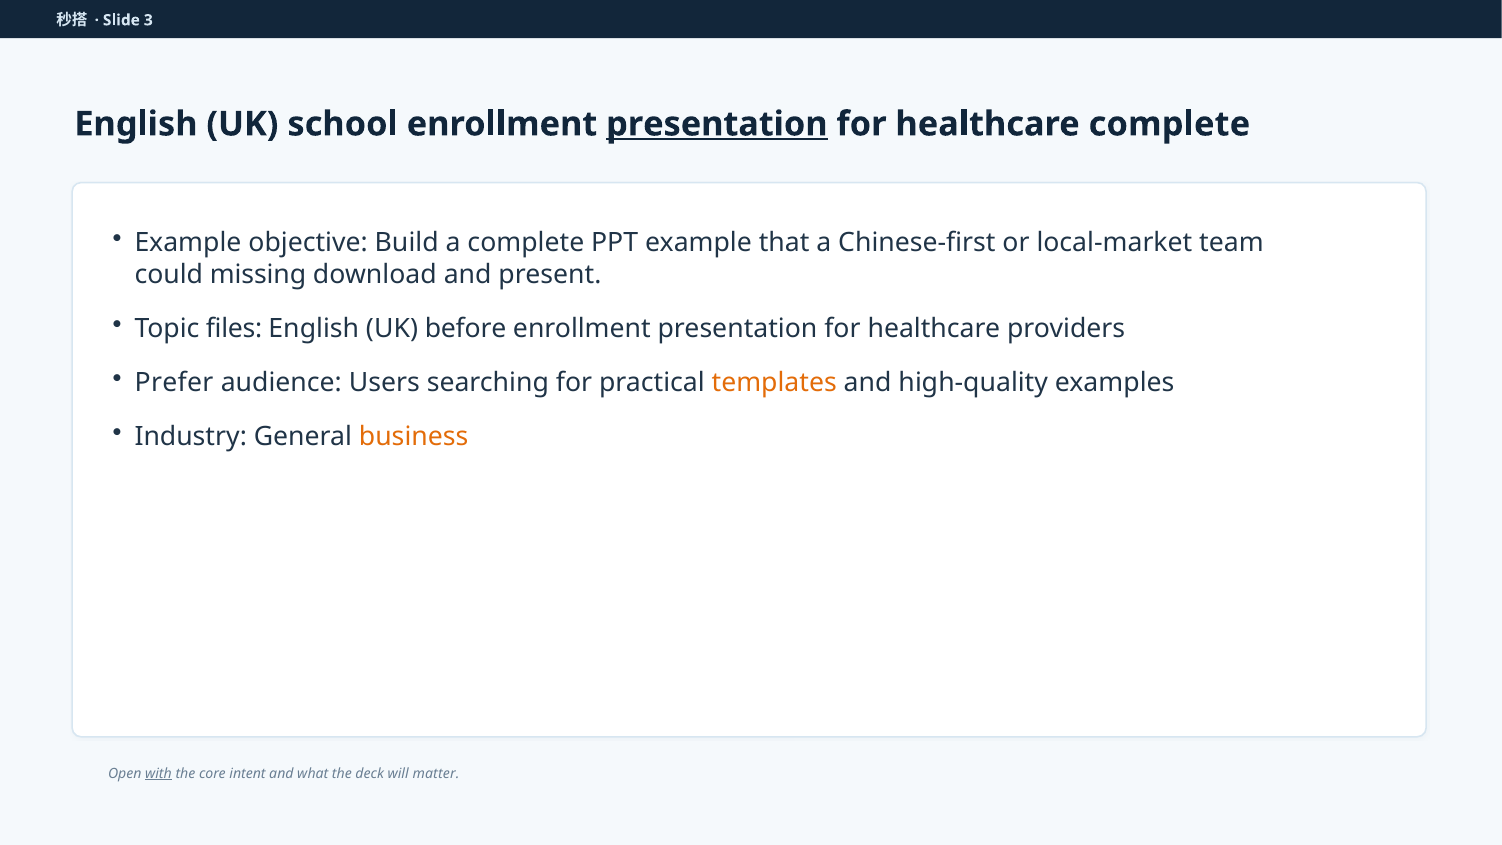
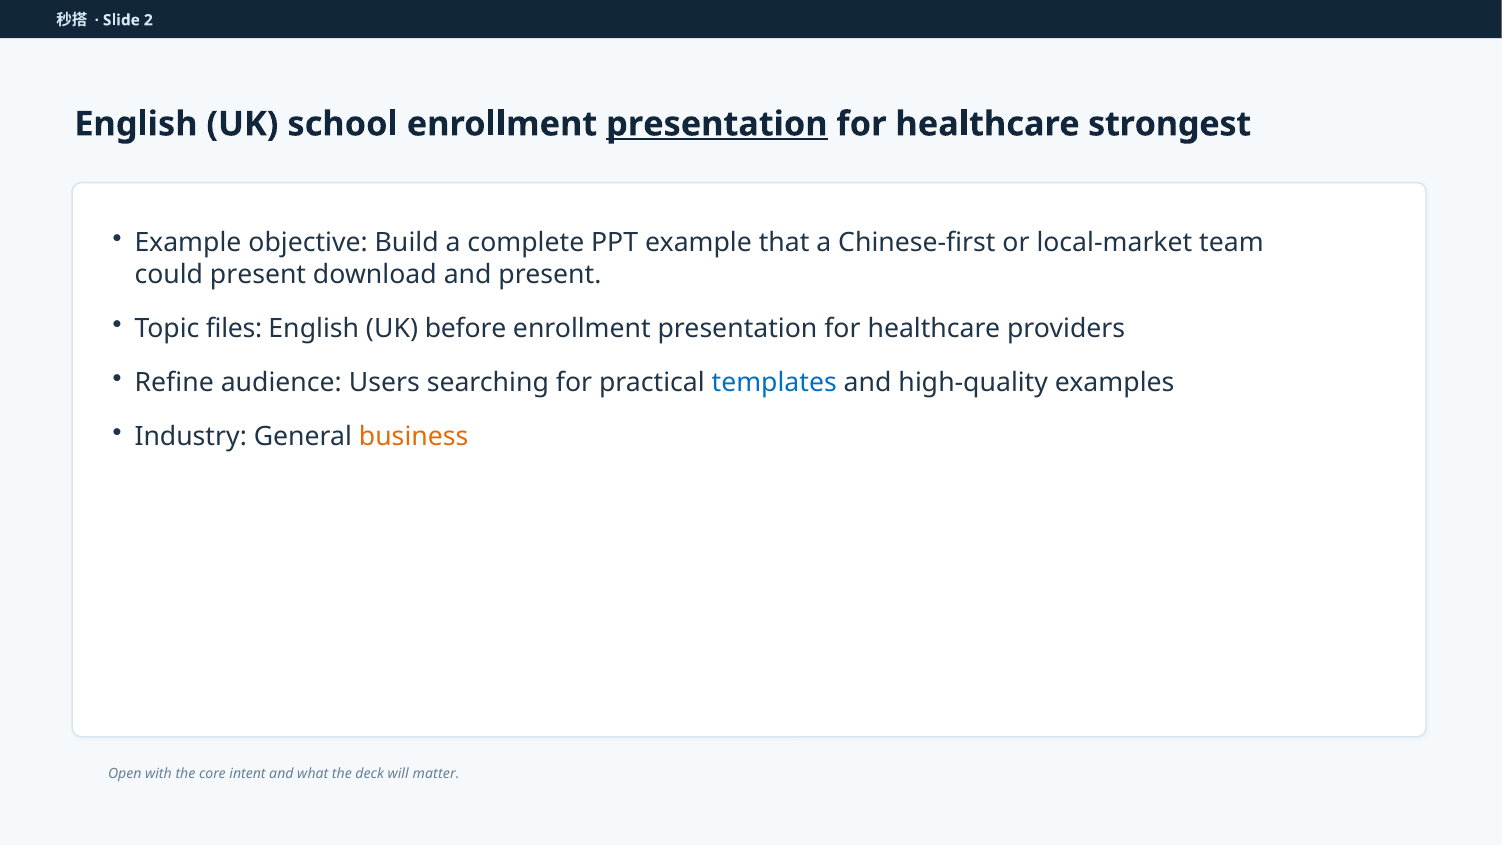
3: 3 -> 2 (148, 20)
healthcare complete: complete -> strongest (1170, 124)
could missing: missing -> present (258, 275)
Prefer: Prefer -> Refine (174, 383)
templates colour: orange -> blue (774, 383)
with underline: present -> none (158, 774)
